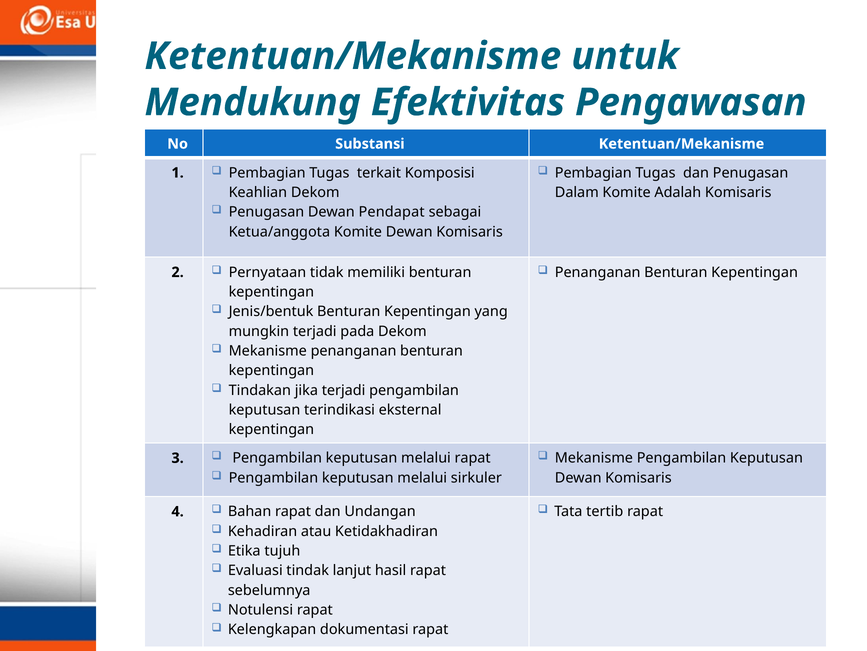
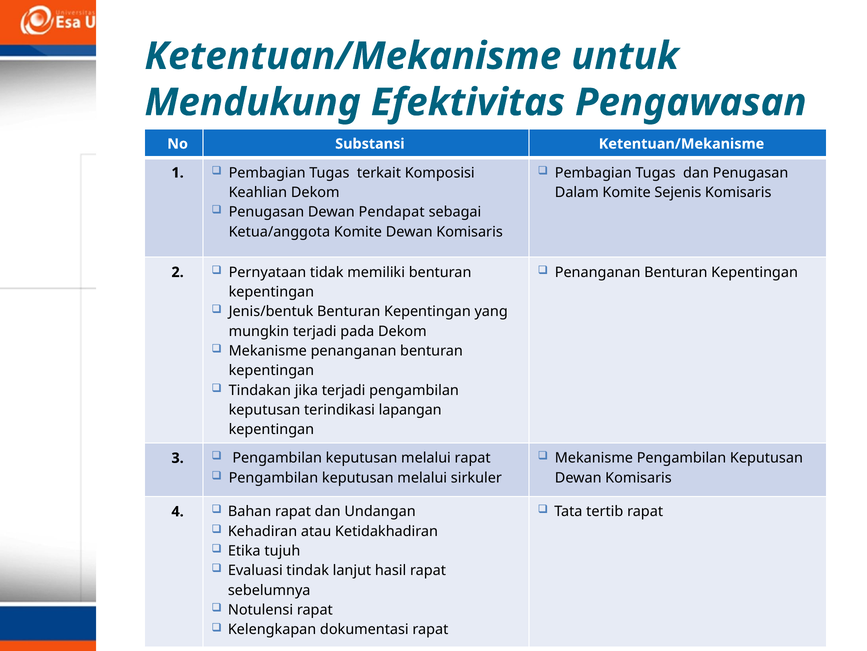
Adalah: Adalah -> Sejenis (678, 192)
eksternal: eksternal -> lapangan (410, 410)
